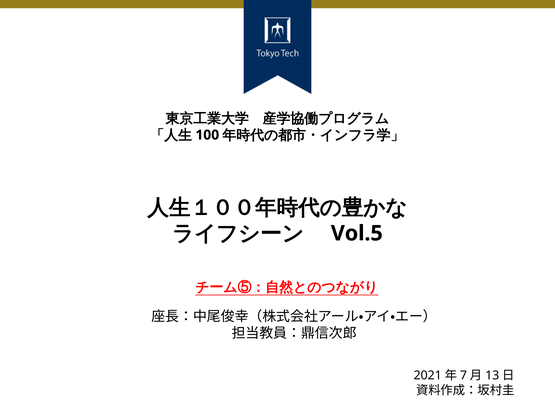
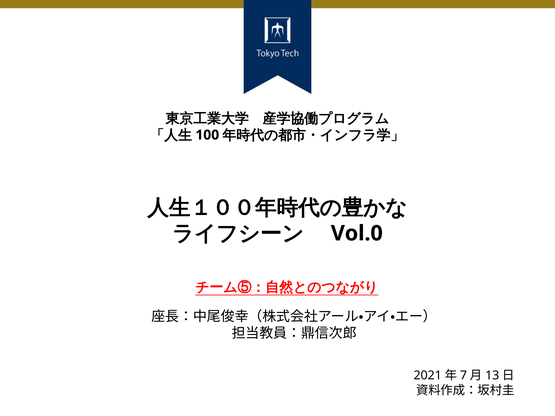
Vol.5: Vol.5 -> Vol.0 (357, 233)
